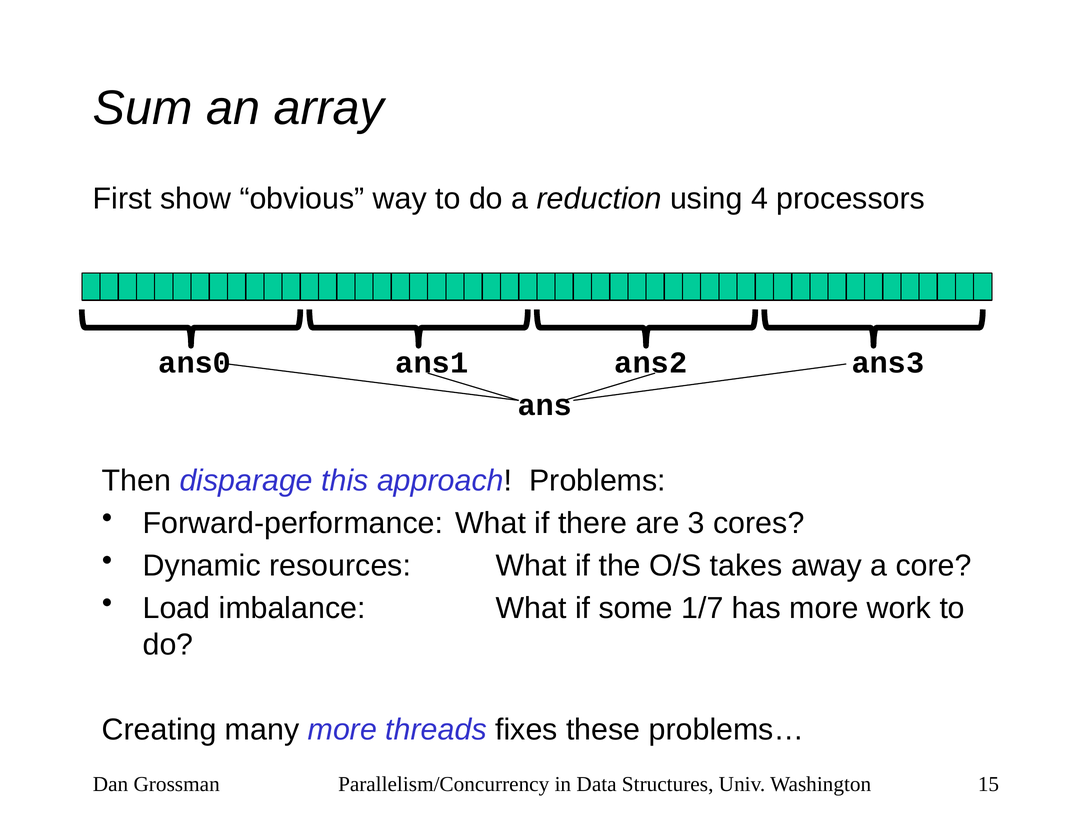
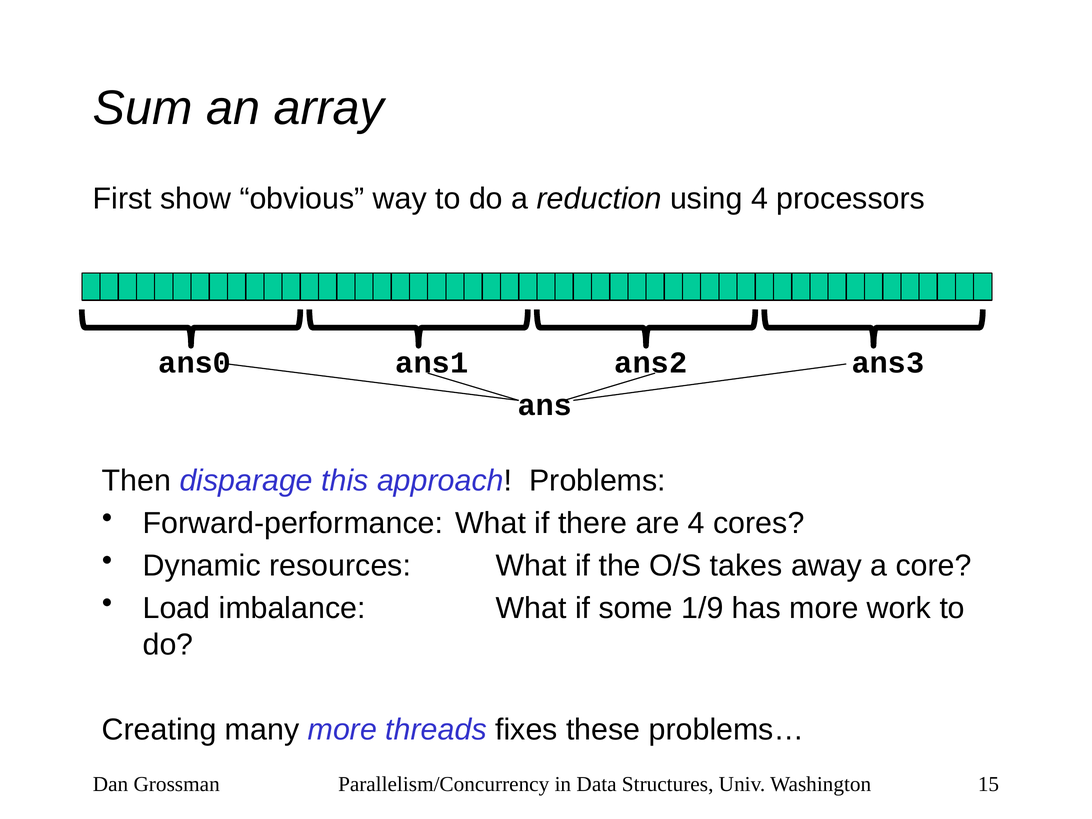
are 3: 3 -> 4 (696, 523)
1/7: 1/7 -> 1/9 (702, 608)
